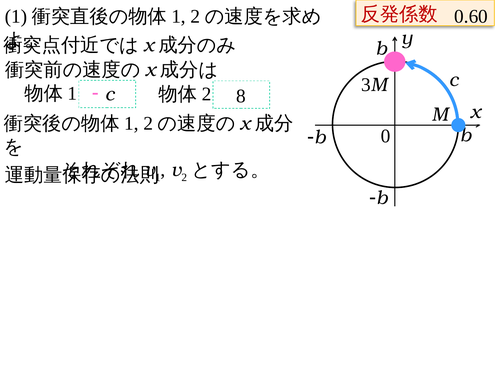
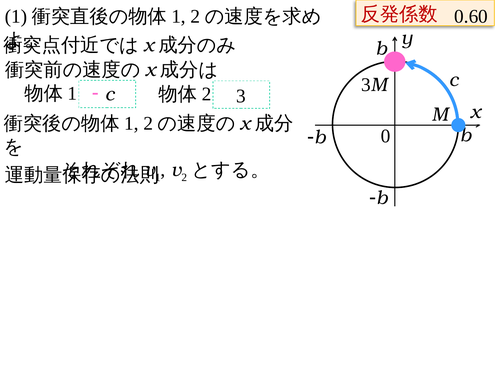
8: 8 -> 3 (241, 96)
